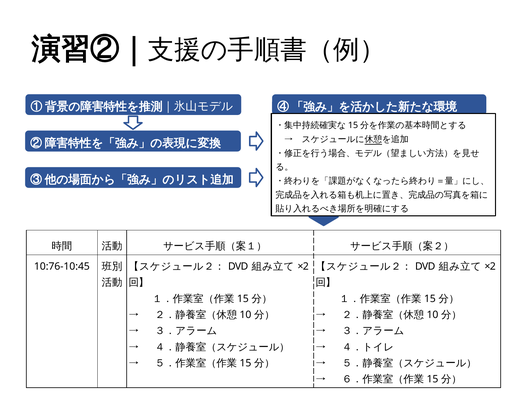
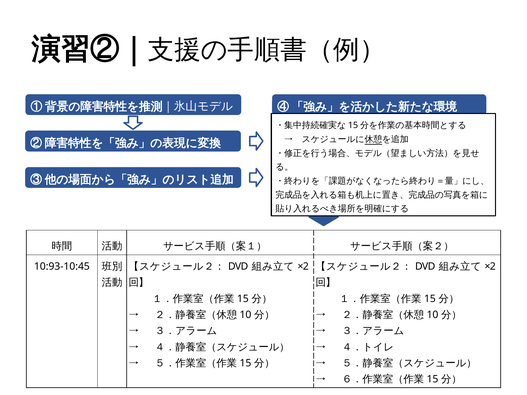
10:76-10:45: 10:76-10:45 -> 10:93-10:45 (62, 267)
